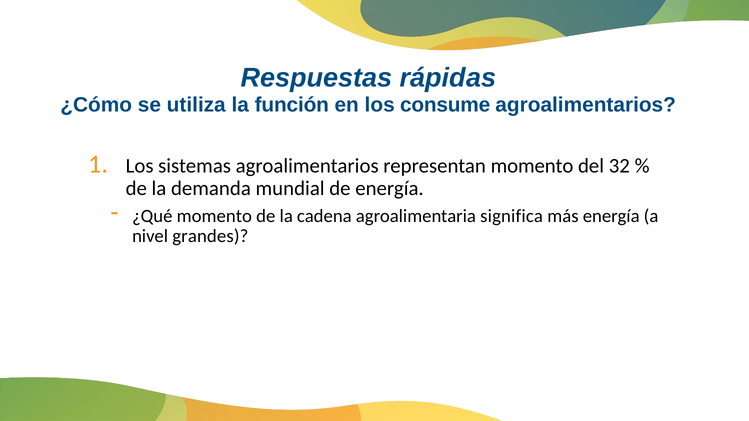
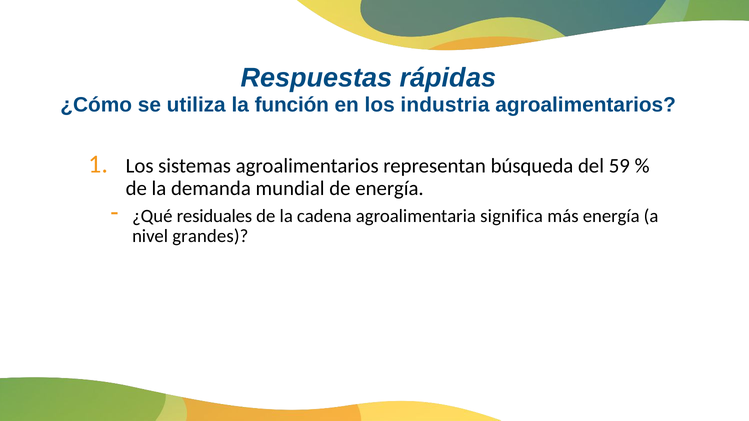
consume: consume -> industria (445, 105)
representan momento: momento -> búsqueda (532, 166)
32: 32 -> 59 (619, 166)
¿Qué momento: momento -> residuales (214, 216)
